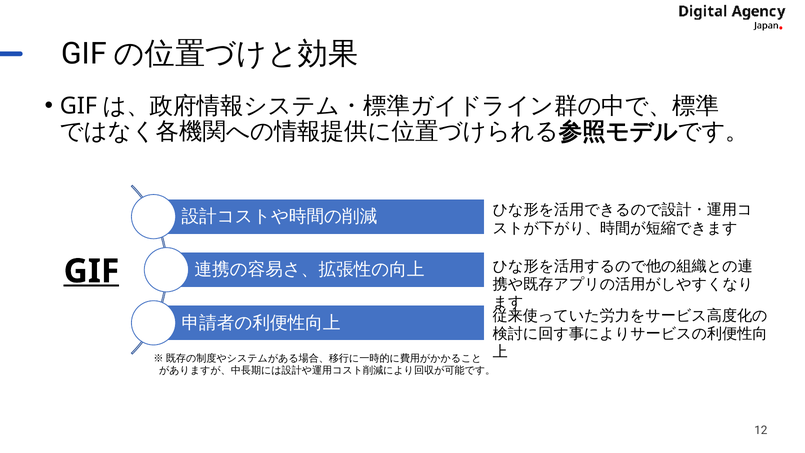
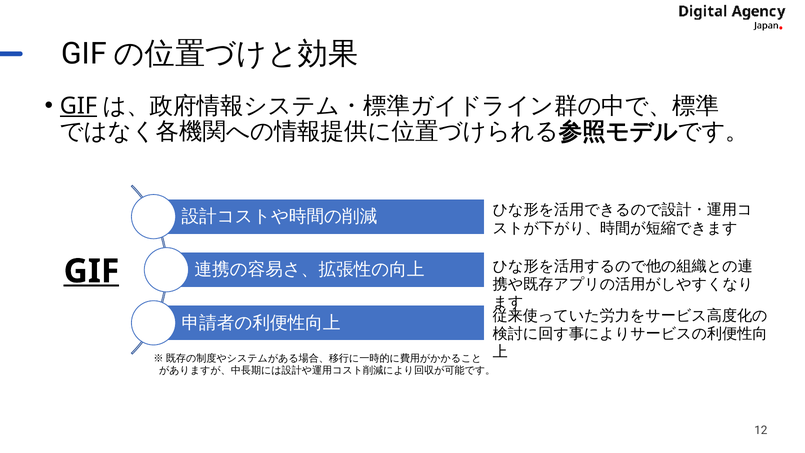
GIF underline: none -> present (78, 106)
